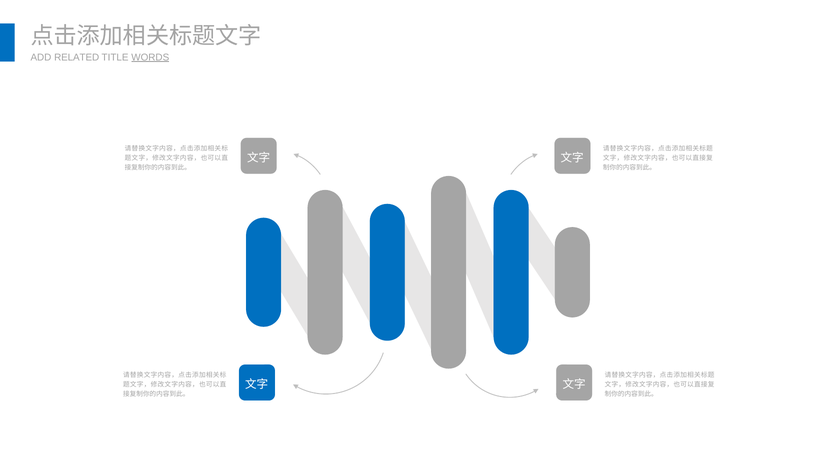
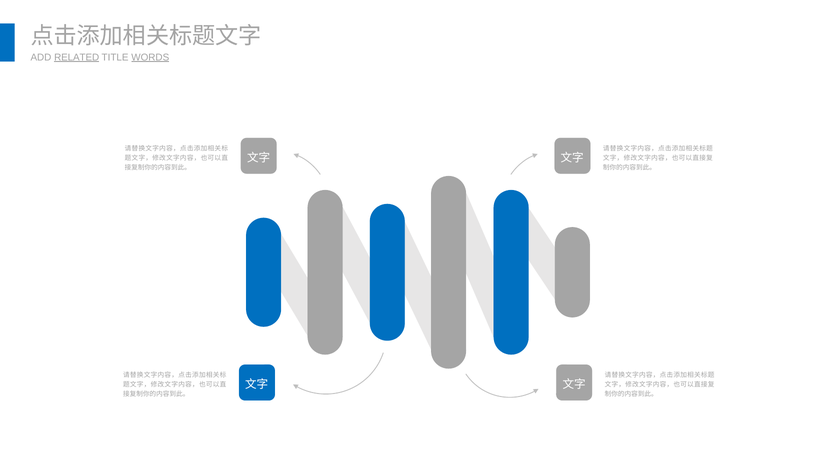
RELATED underline: none -> present (77, 57)
